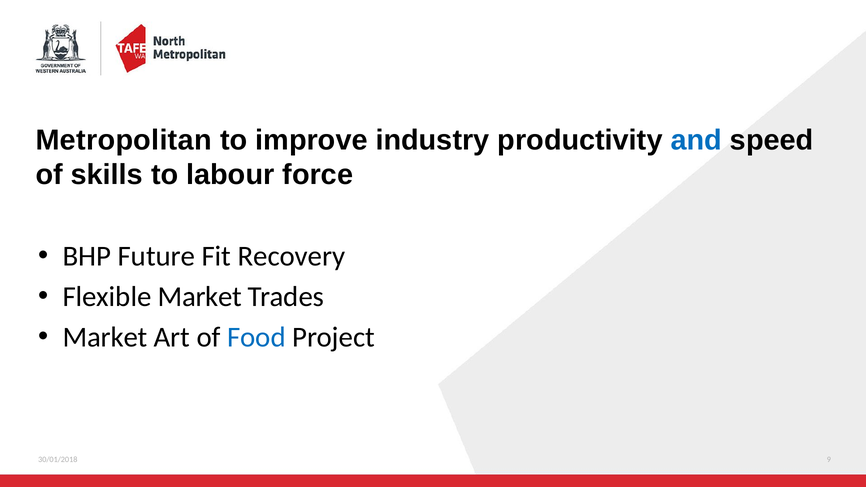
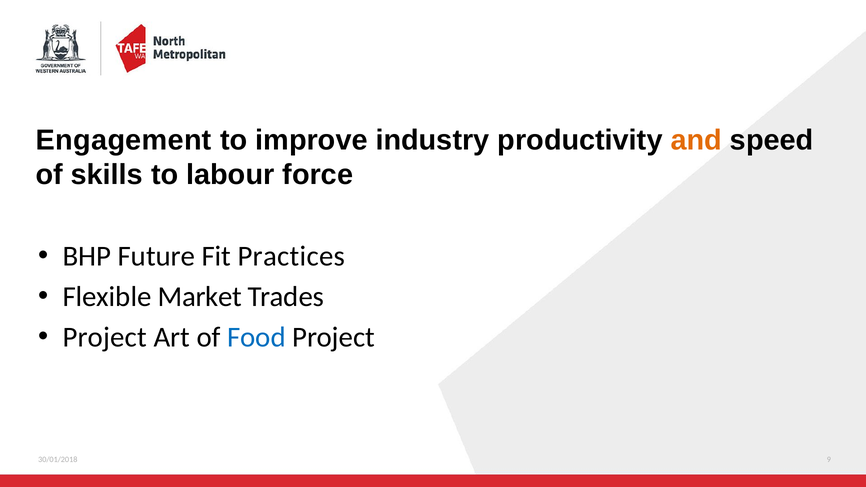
Metropolitan: Metropolitan -> Engagement (124, 140)
and colour: blue -> orange (696, 140)
Recovery: Recovery -> Practices (291, 256)
Market: Market -> Project (105, 337)
